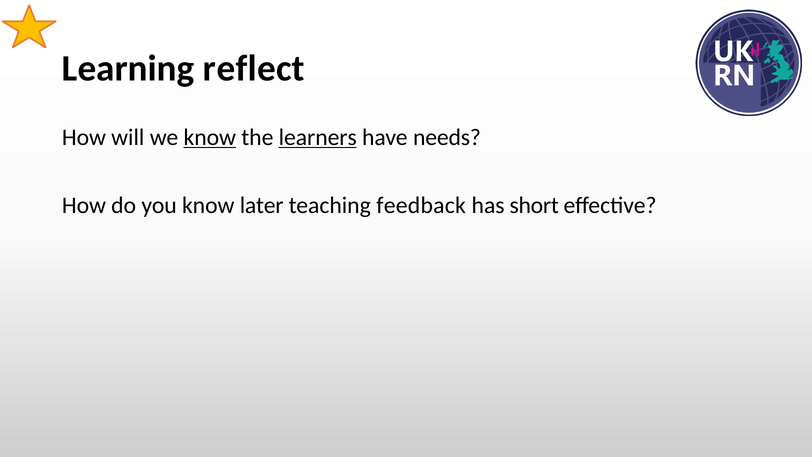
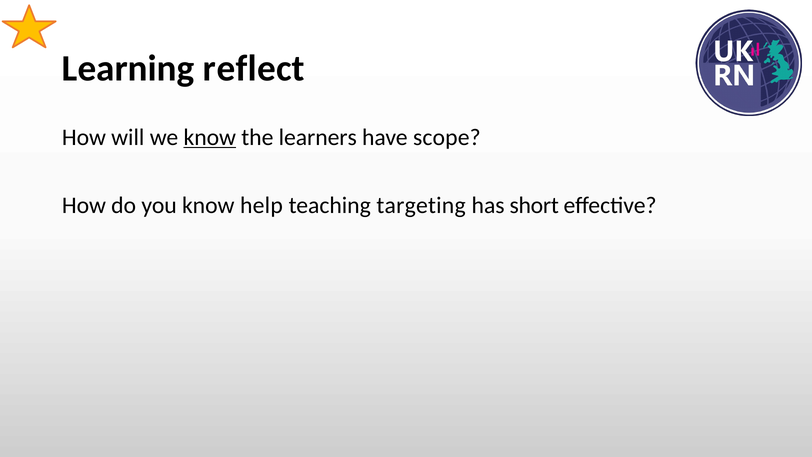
learners underline: present -> none (318, 137)
needs: needs -> scope (447, 137)
later: later -> help (261, 205)
feedback: feedback -> targeting (421, 205)
